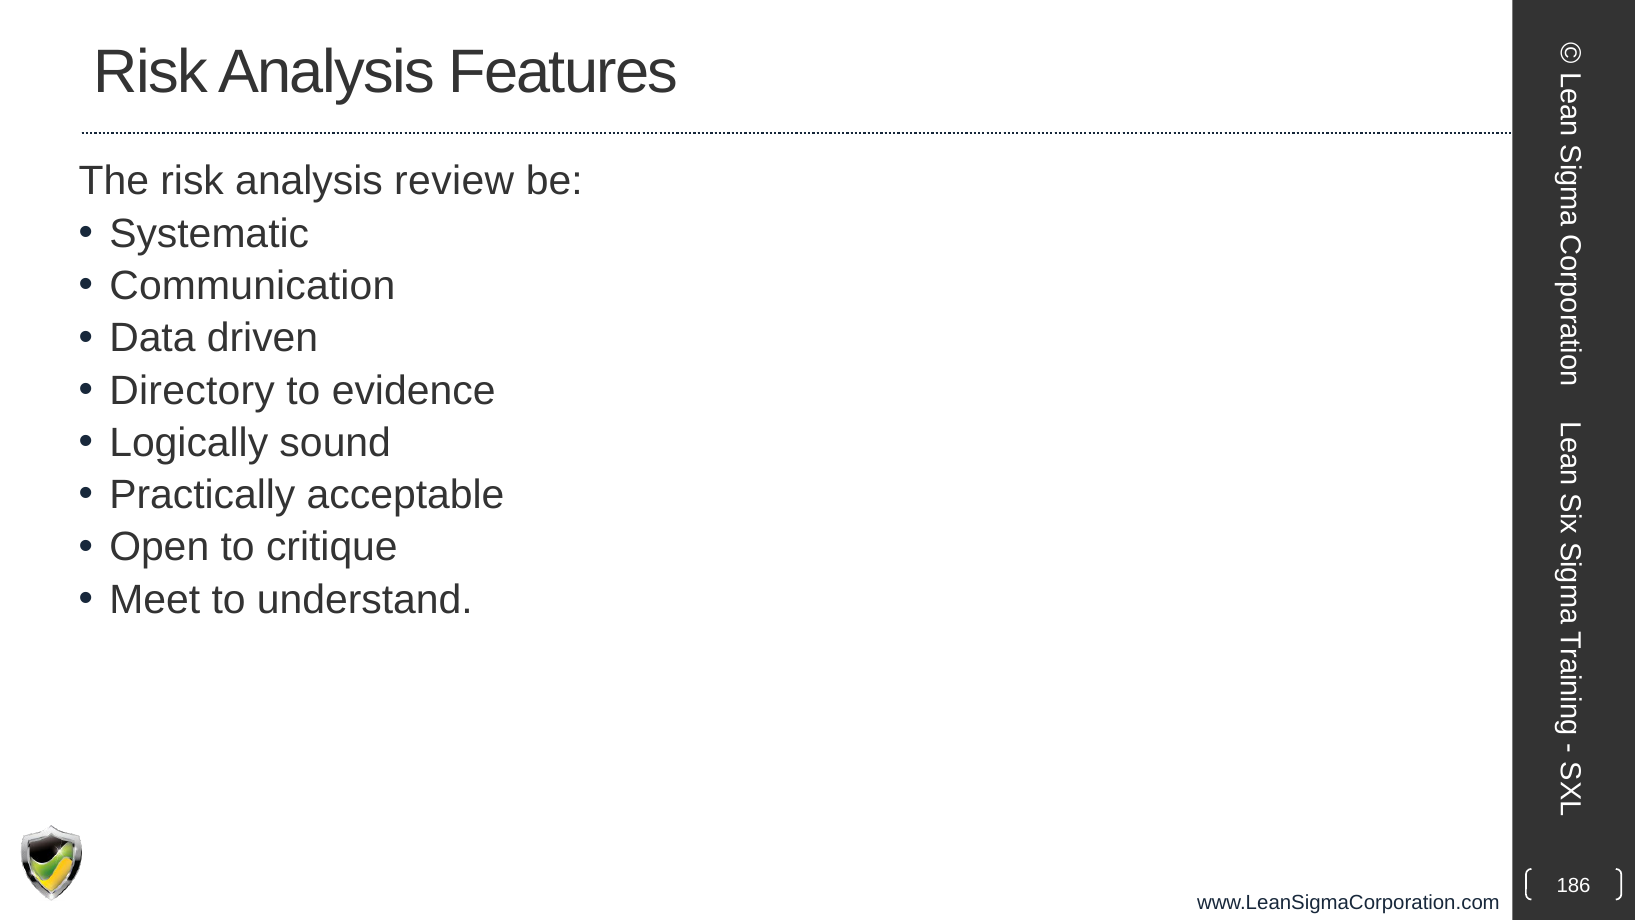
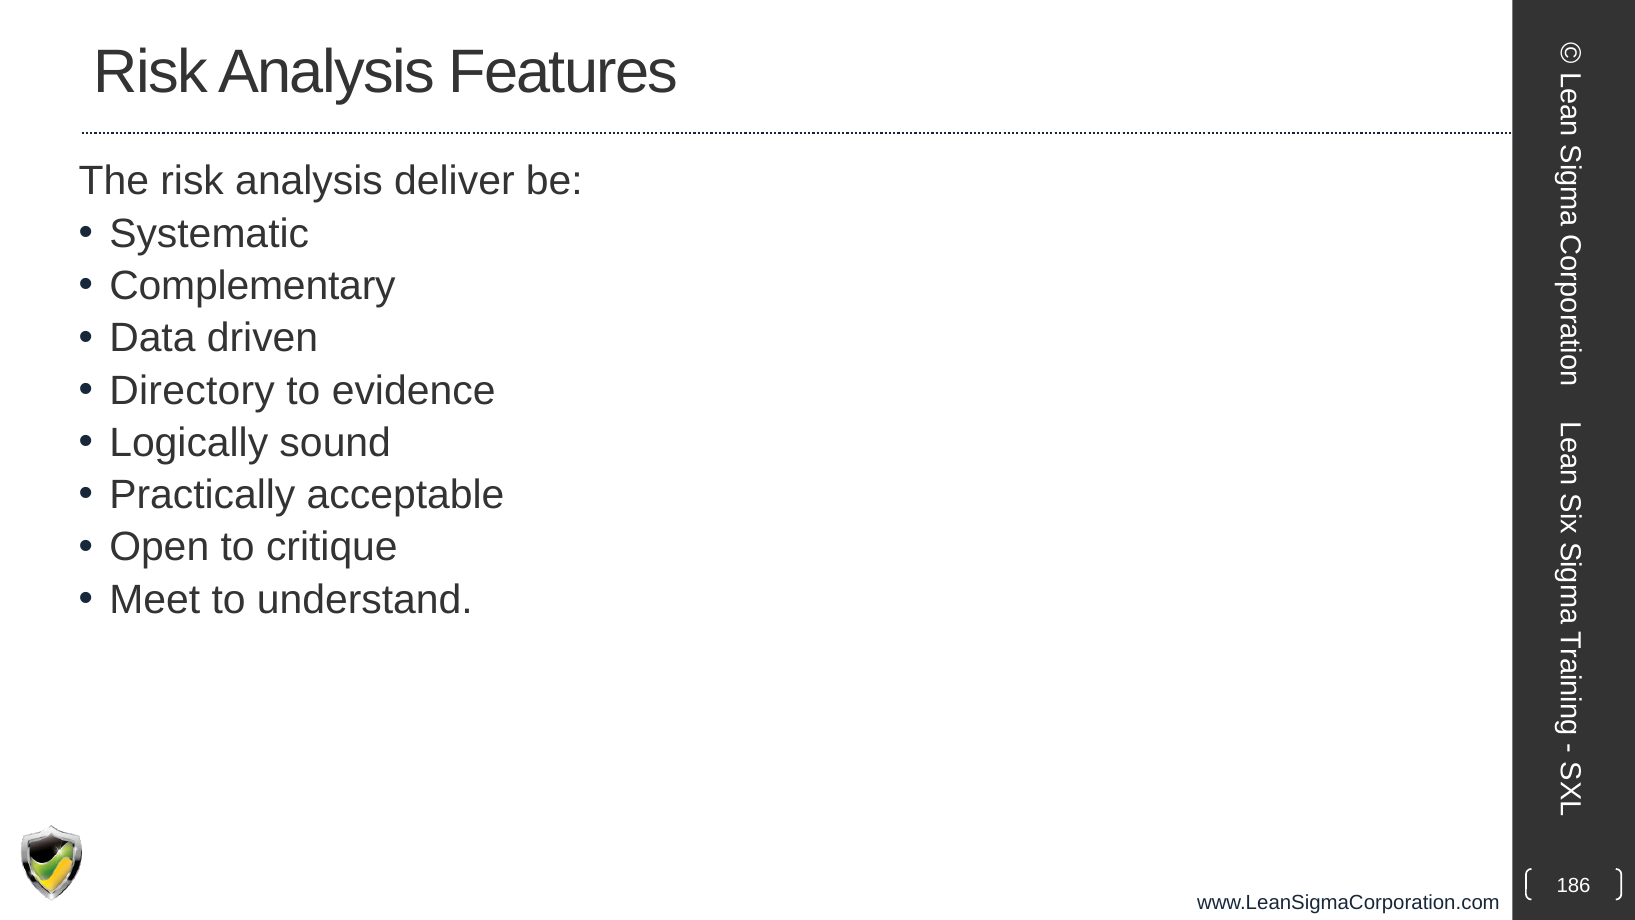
review: review -> deliver (454, 181)
Communication: Communication -> Complementary (252, 286)
